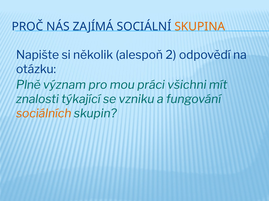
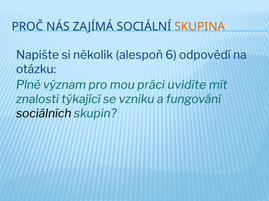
2: 2 -> 6 (171, 55)
všichni: všichni -> uvidíte (187, 85)
sociálních colour: orange -> black (44, 114)
